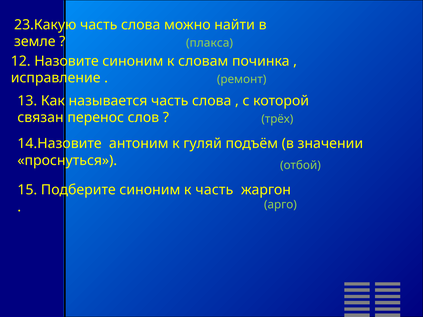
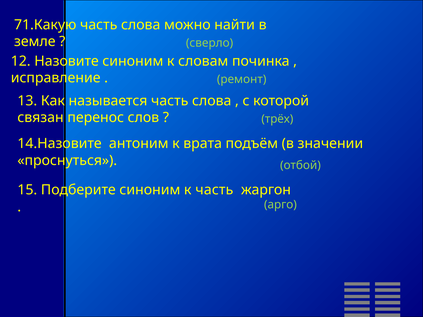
23.Какую: 23.Какую -> 71.Какую (45, 25)
плакса: плакса -> сверло (210, 43)
гуляй: гуляй -> врата (203, 144)
